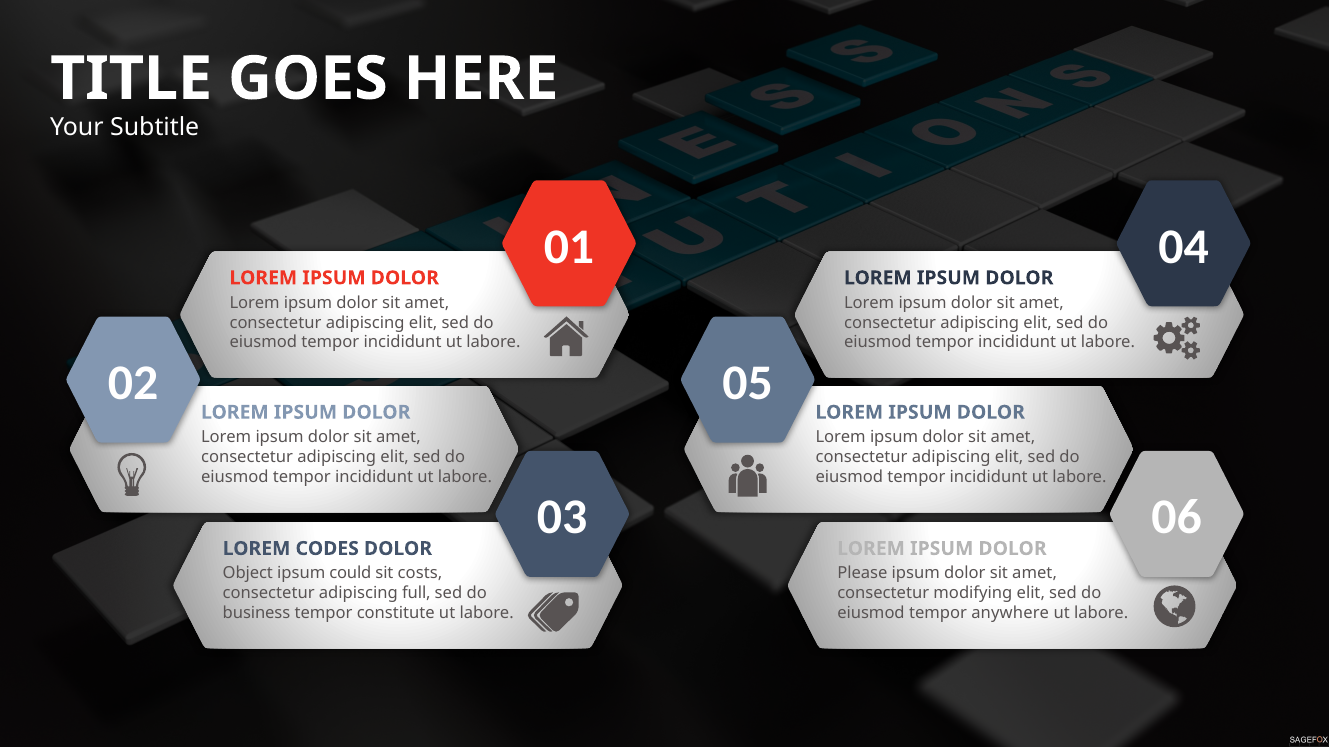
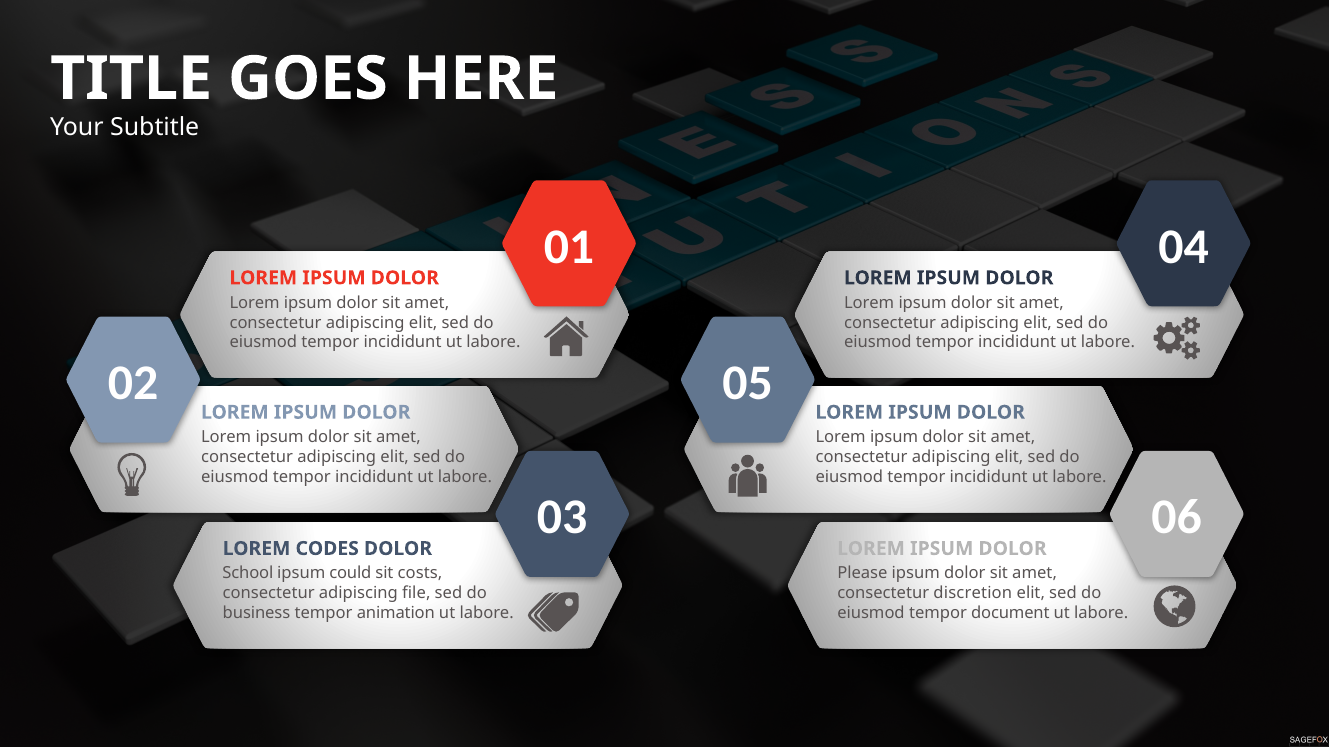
Object: Object -> School (248, 574)
full: full -> file (416, 594)
modifying: modifying -> discretion (973, 594)
constitute: constitute -> animation (396, 614)
anywhere: anywhere -> document (1010, 614)
